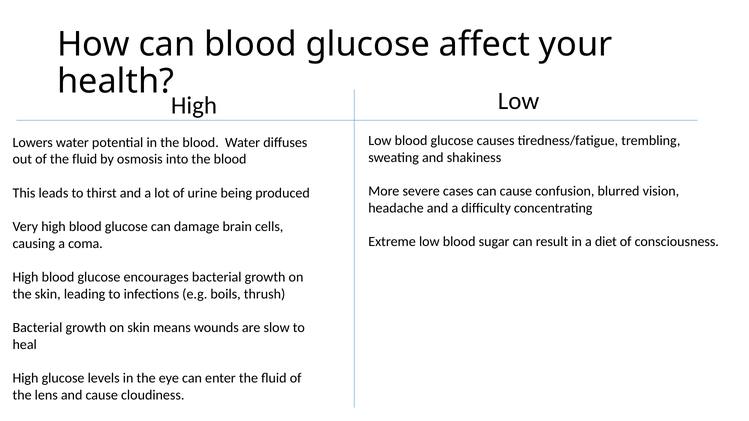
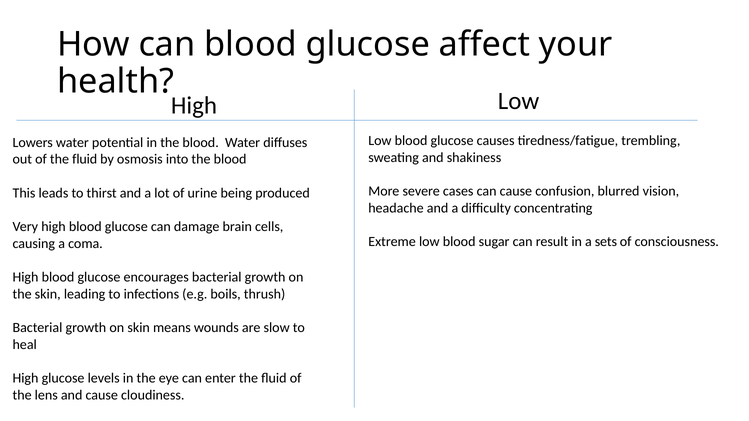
diet: diet -> sets (606, 242)
